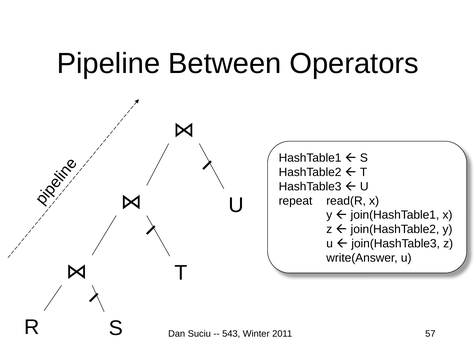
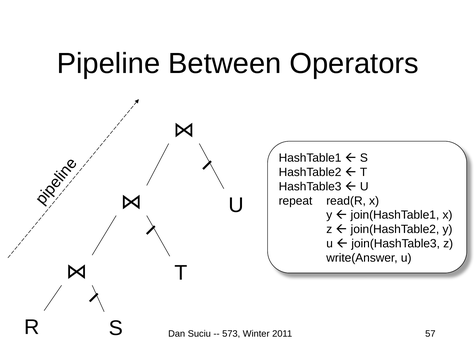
543: 543 -> 573 (231, 334)
